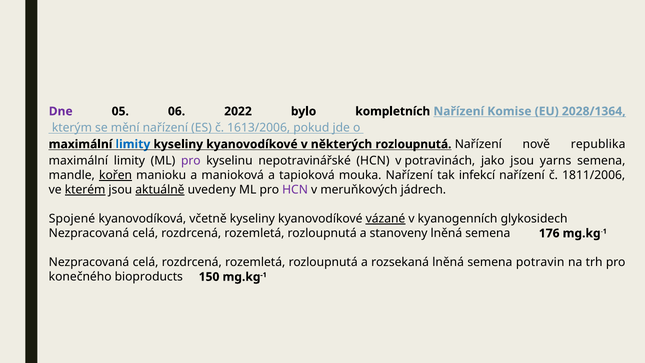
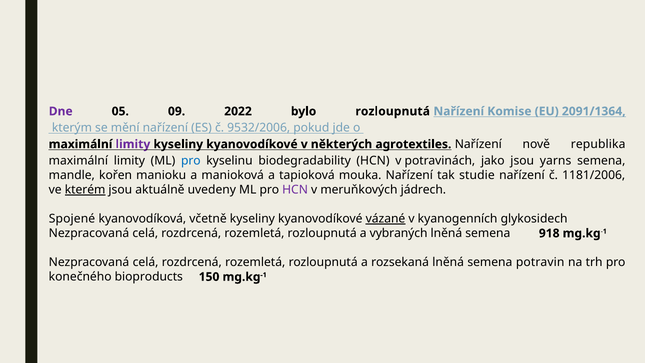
06: 06 -> 09 (177, 111)
bylo kompletních: kompletních -> rozloupnutá (393, 111)
2028/1364: 2028/1364 -> 2091/1364 (594, 111)
1613/2006: 1613/2006 -> 9532/2006 (259, 128)
limity colour: blue -> purple (133, 144)
některých rozloupnutá: rozloupnutá -> agrotextiles (413, 144)
pro colour: purple -> blue (191, 161)
nepotravinářské: nepotravinářské -> biodegradability (305, 161)
kořen underline: present -> none (116, 175)
infekcí: infekcí -> studie (477, 175)
1811/2006: 1811/2006 -> 1181/2006 (594, 175)
aktuálně underline: present -> none (160, 190)
stanoveny: stanoveny -> vybraných (399, 233)
176: 176 -> 918 (549, 233)
